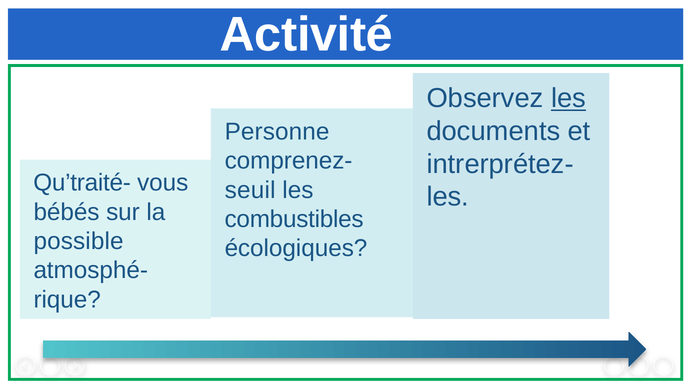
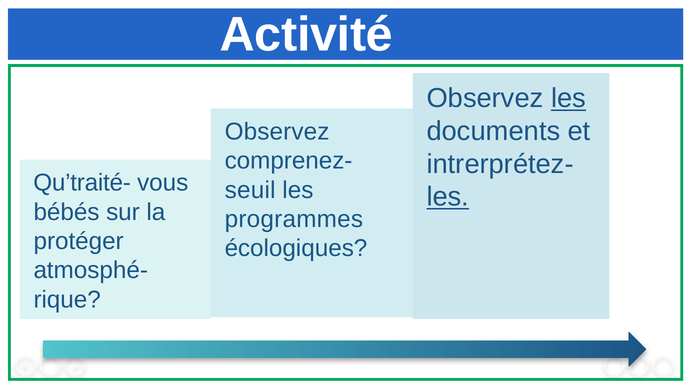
Personne: Personne -> Observez (277, 131)
les underline: none -> present (448, 197)
combustibles: combustibles -> programmes (294, 219)
possible: possible -> protéger (79, 241)
